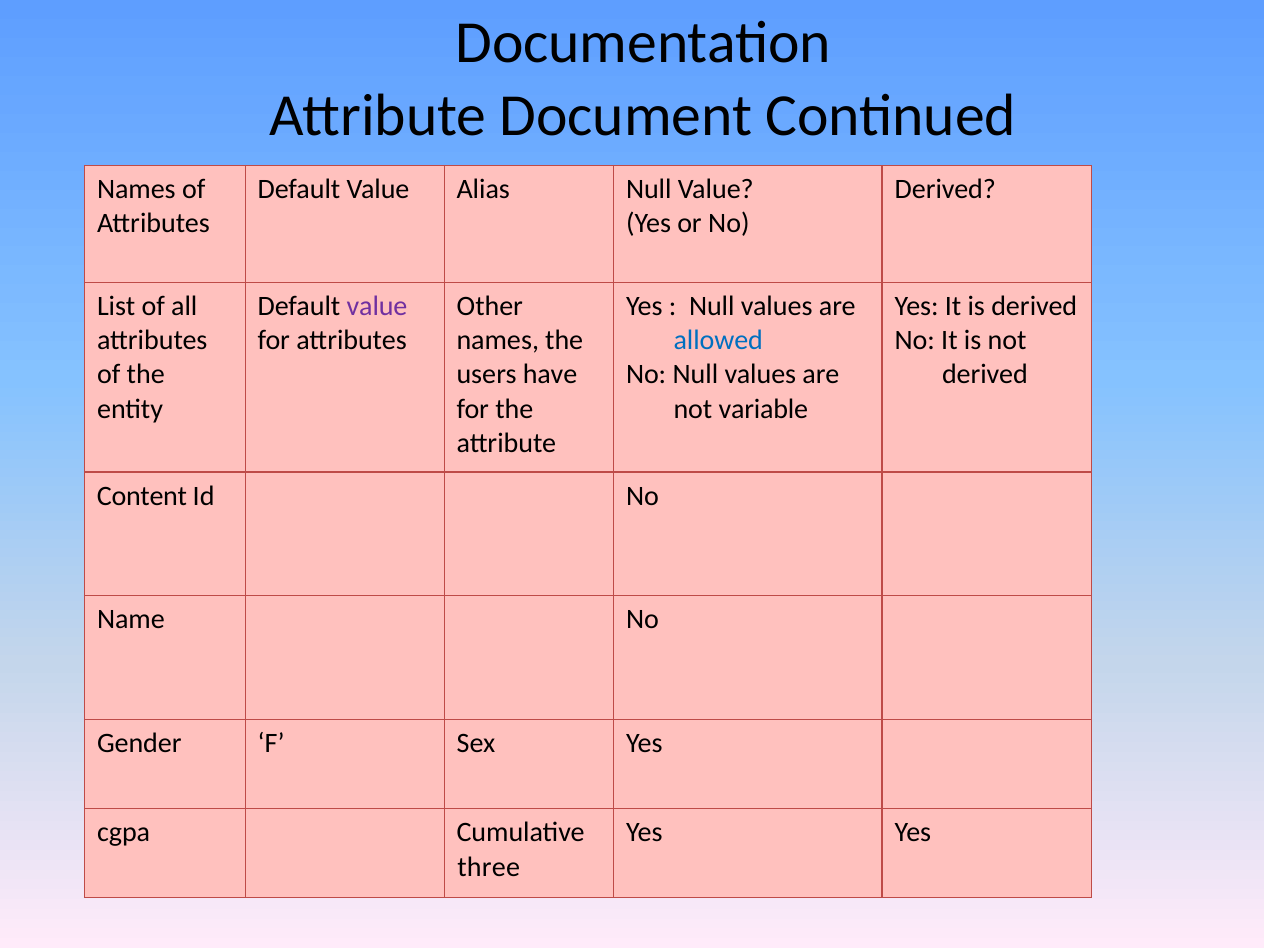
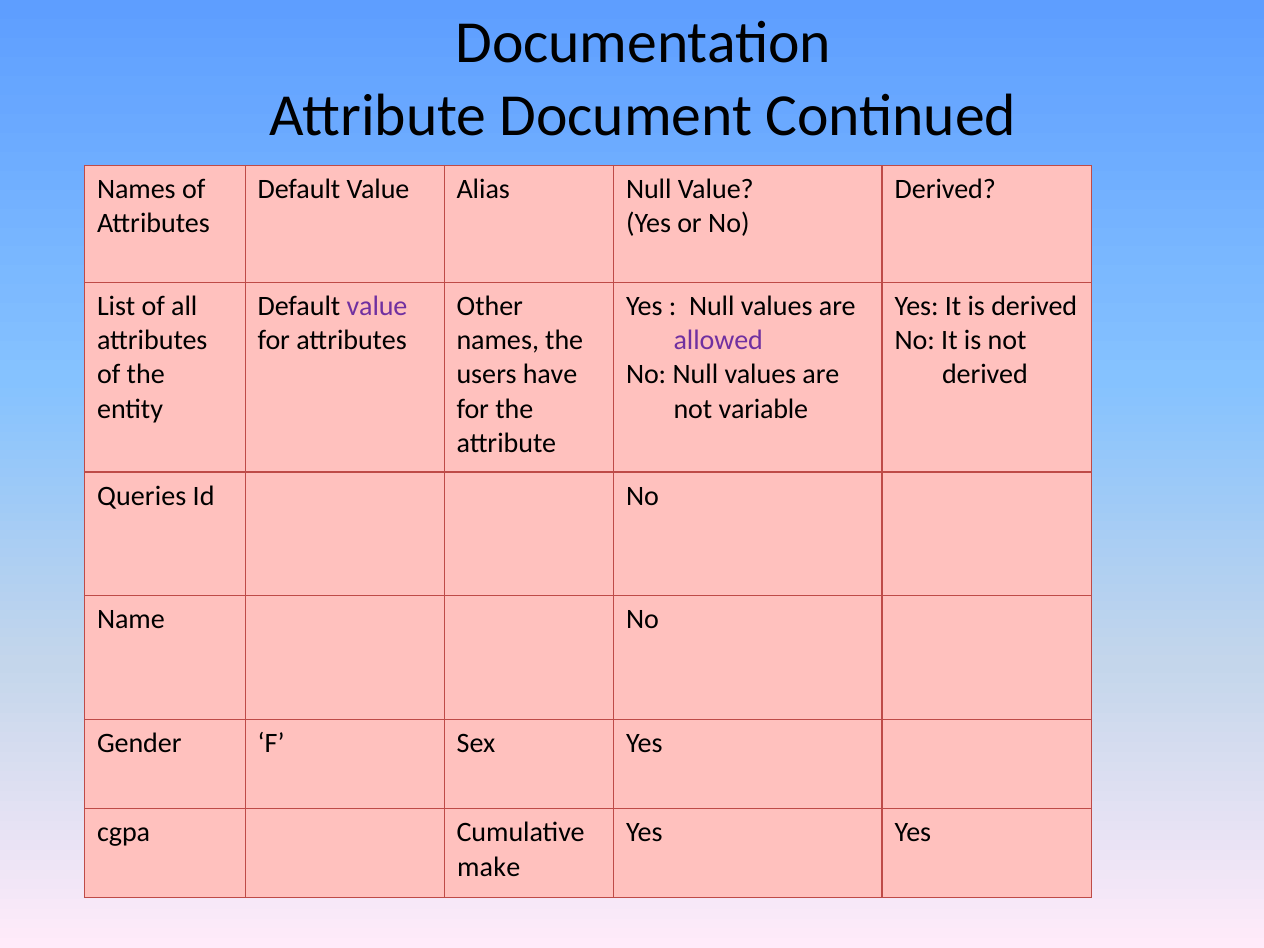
allowed colour: blue -> purple (718, 340)
Content: Content -> Queries (142, 496)
three: three -> make (489, 867)
